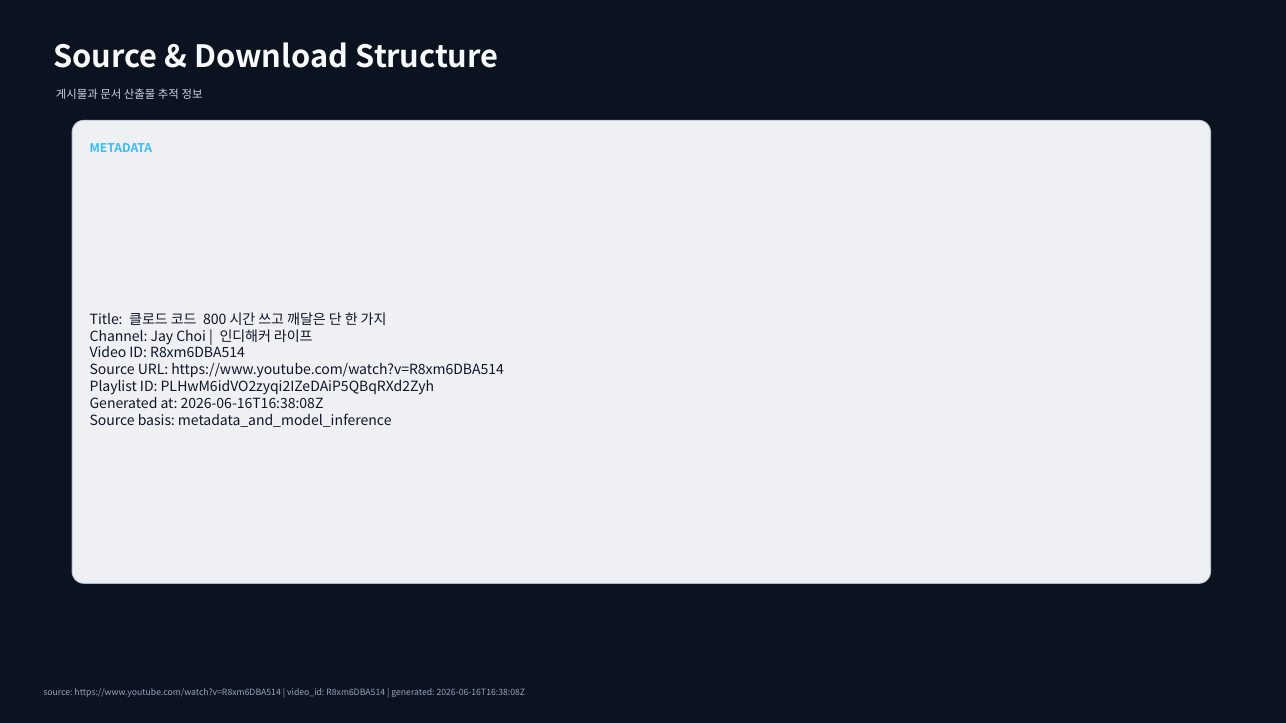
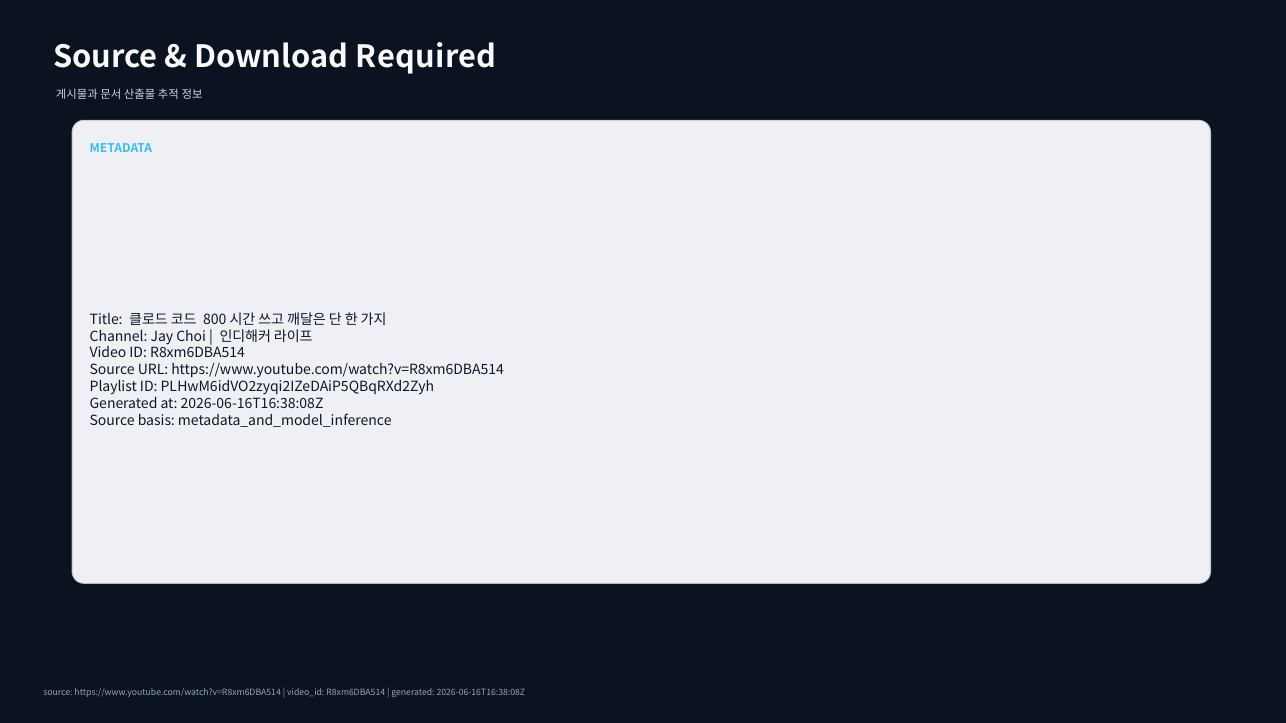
Structure: Structure -> Required (426, 58)
